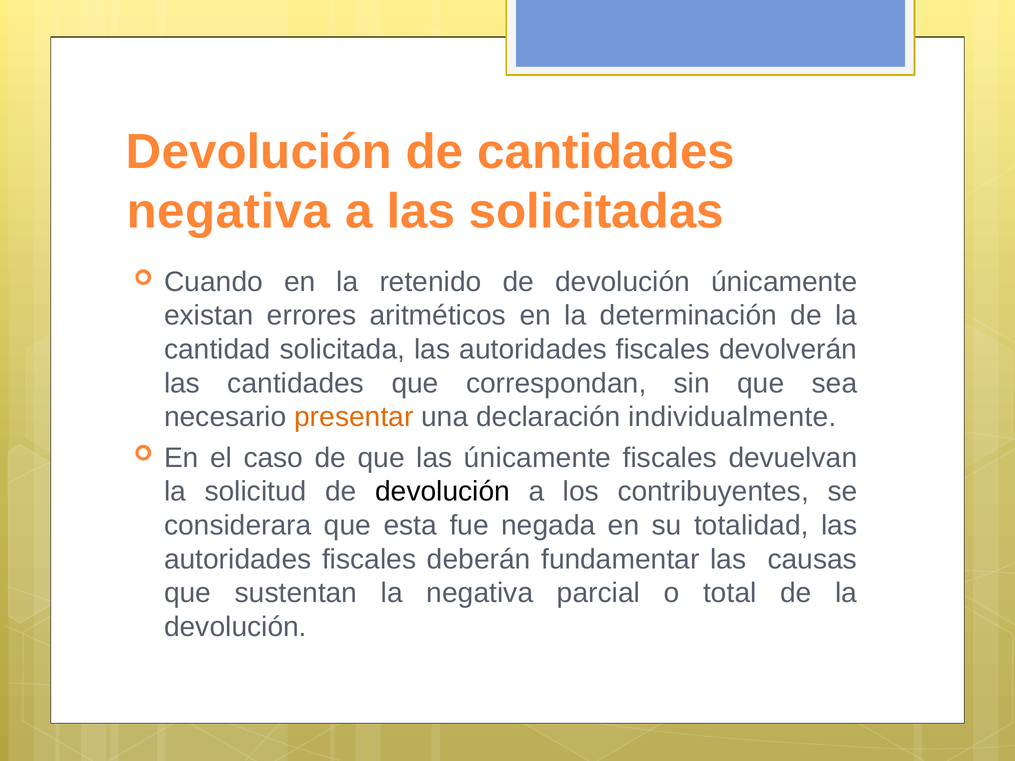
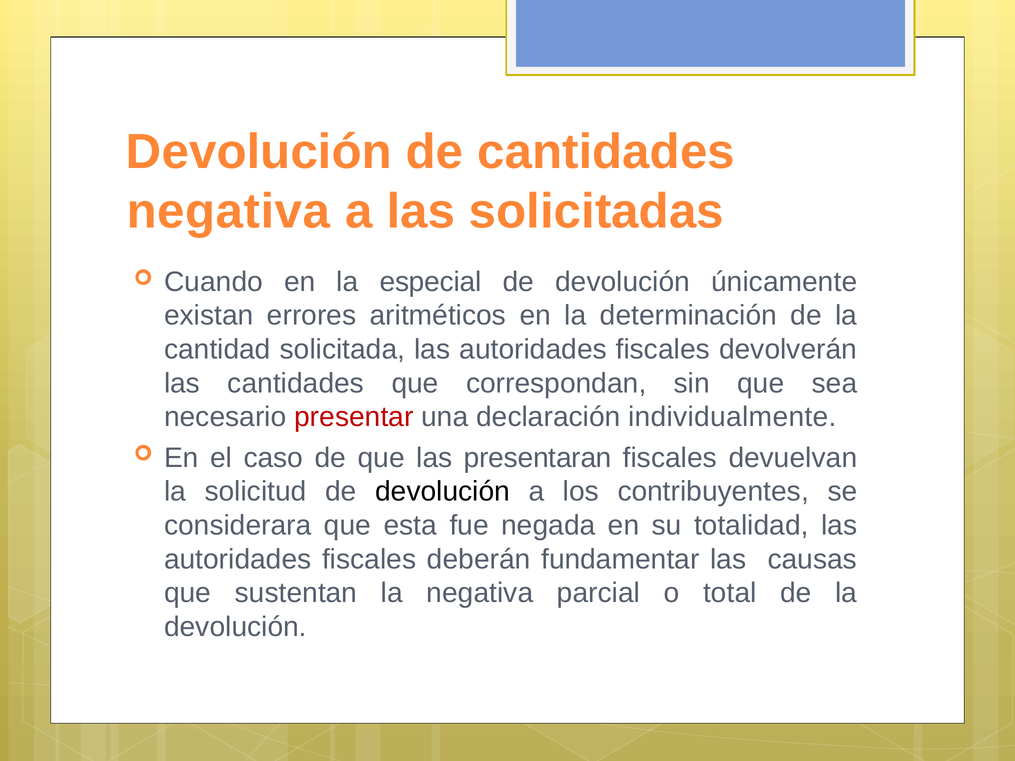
retenido: retenido -> especial (431, 282)
presentar colour: orange -> red (354, 417)
las únicamente: únicamente -> presentaran (538, 458)
